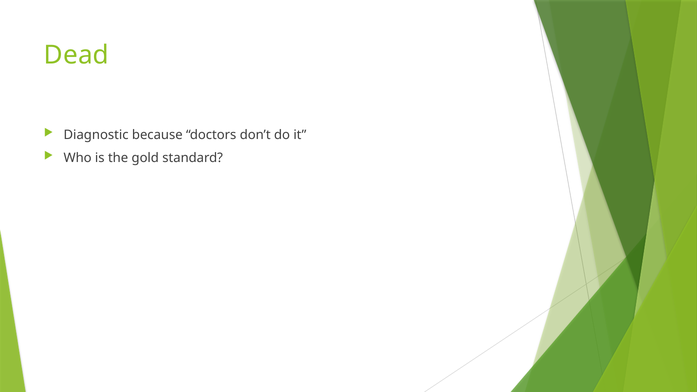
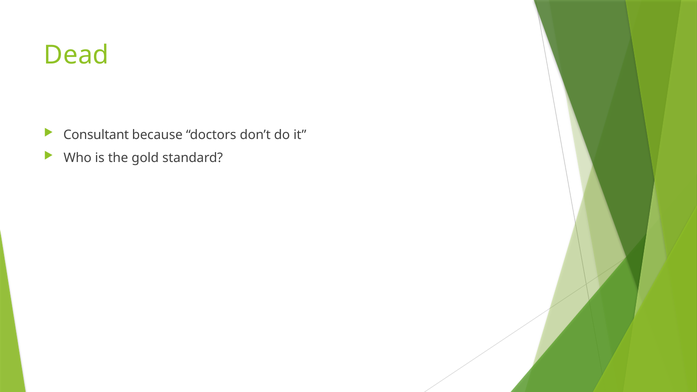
Diagnostic: Diagnostic -> Consultant (96, 135)
